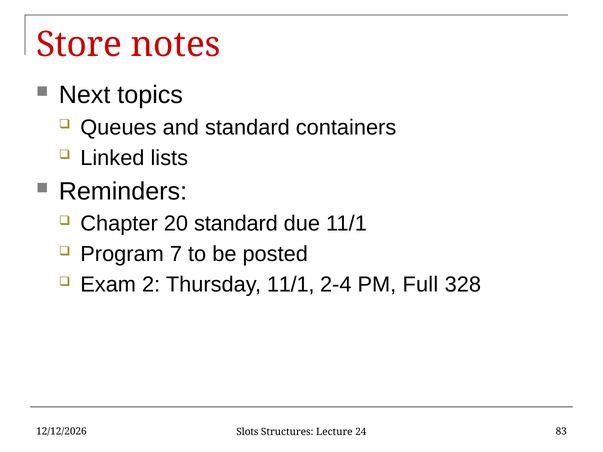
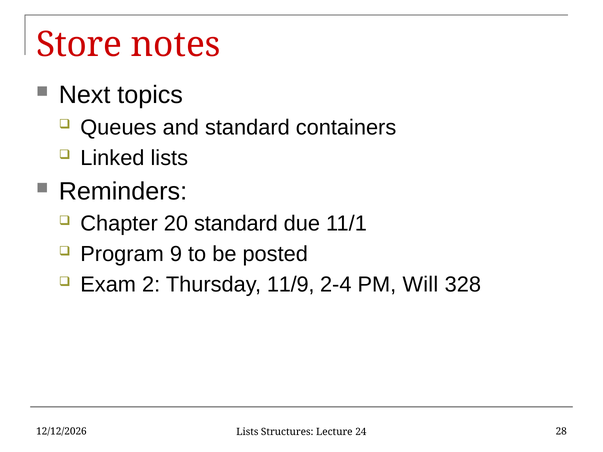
7: 7 -> 9 (176, 254)
Thursday 11/1: 11/1 -> 11/9 (291, 285)
Full: Full -> Will (420, 285)
83: 83 -> 28 (561, 432)
Slots: Slots -> Lists (247, 432)
